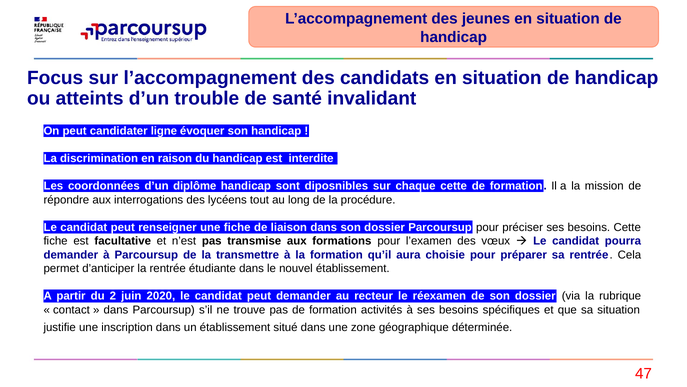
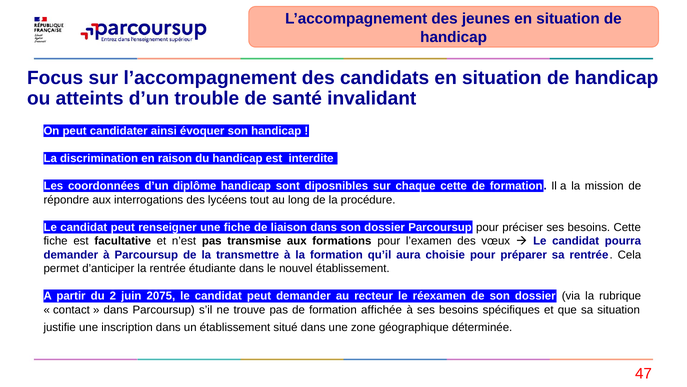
ligne: ligne -> ainsi (164, 131)
2020: 2020 -> 2075 (161, 296)
activités: activités -> affichée (382, 309)
